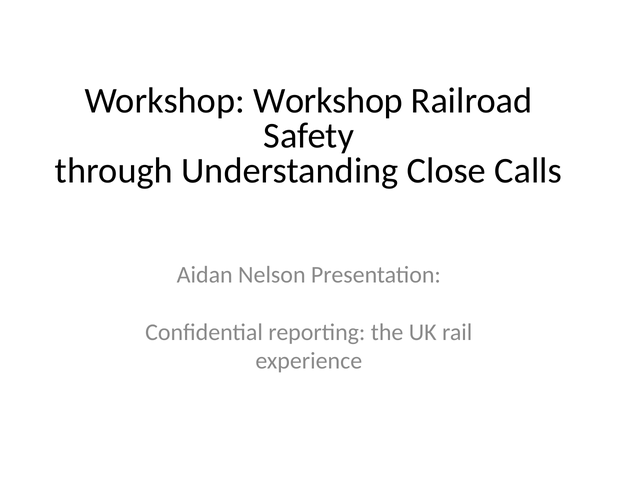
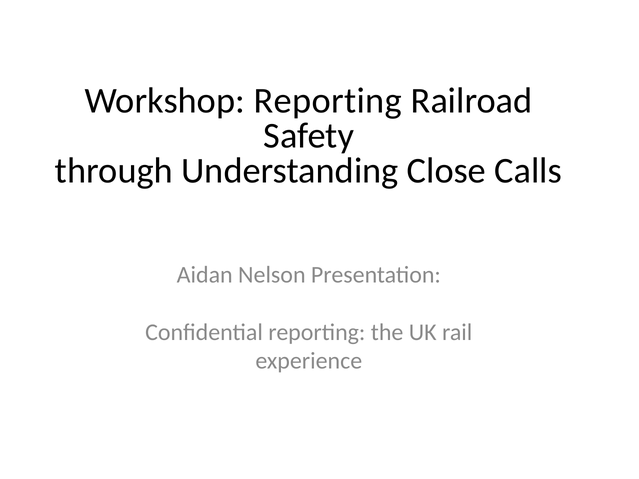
Workshop Workshop: Workshop -> Reporting (328, 101)
